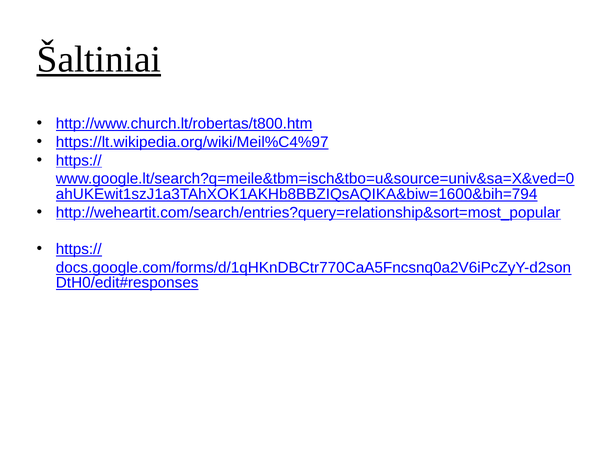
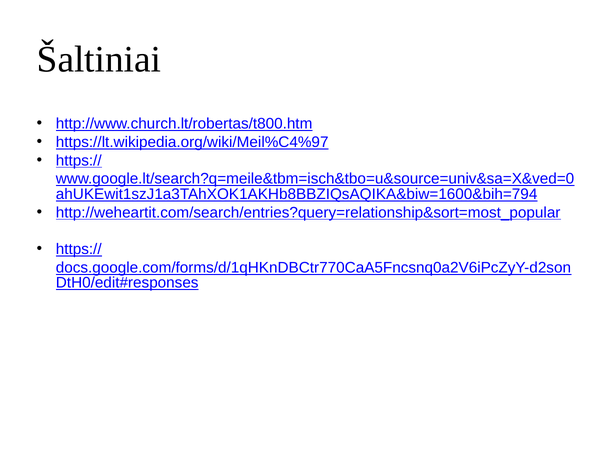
Šaltiniai underline: present -> none (99, 59)
